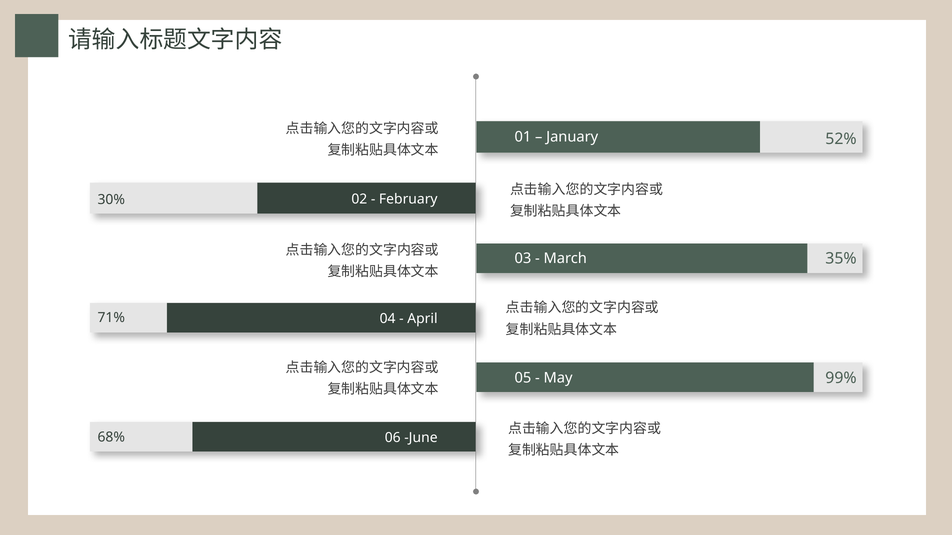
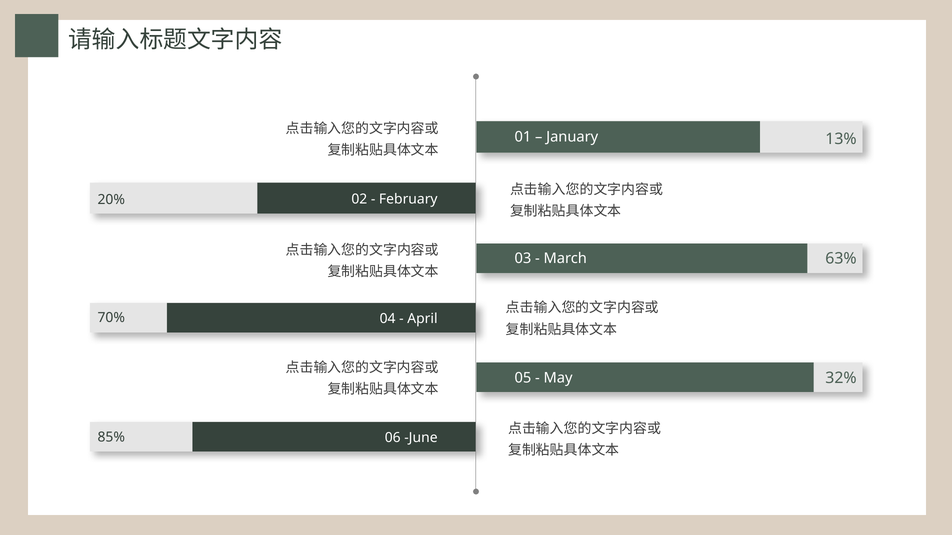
52%: 52% -> 13% (841, 139)
30%: 30% -> 20% (111, 200)
35%: 35% -> 63% (841, 259)
71%: 71% -> 70% (111, 318)
99%: 99% -> 32% (841, 379)
68%: 68% -> 85% (111, 438)
